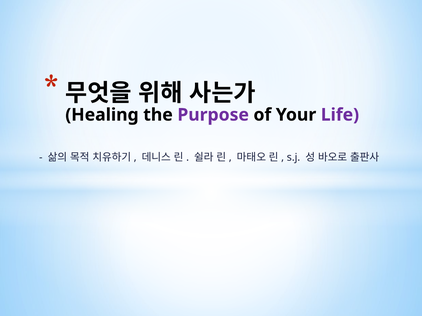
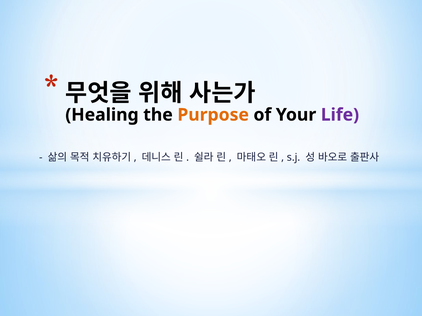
Purpose colour: purple -> orange (213, 115)
